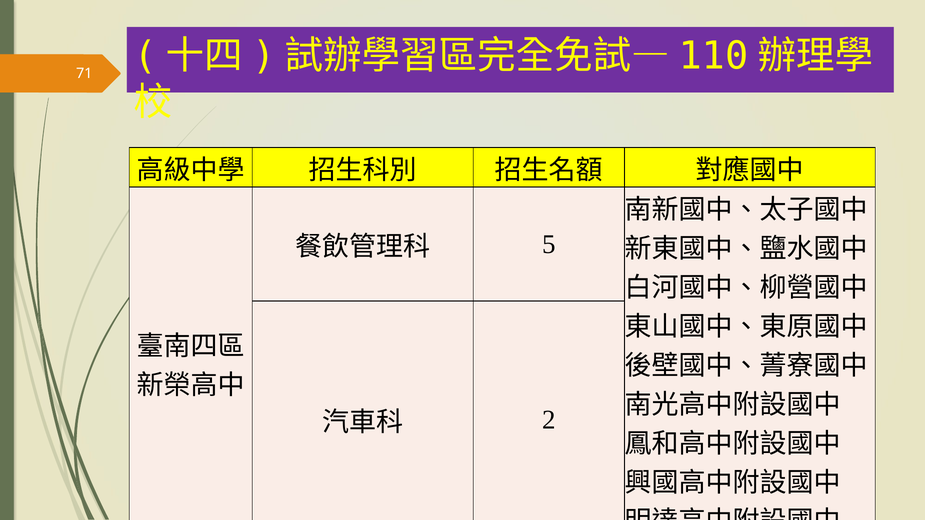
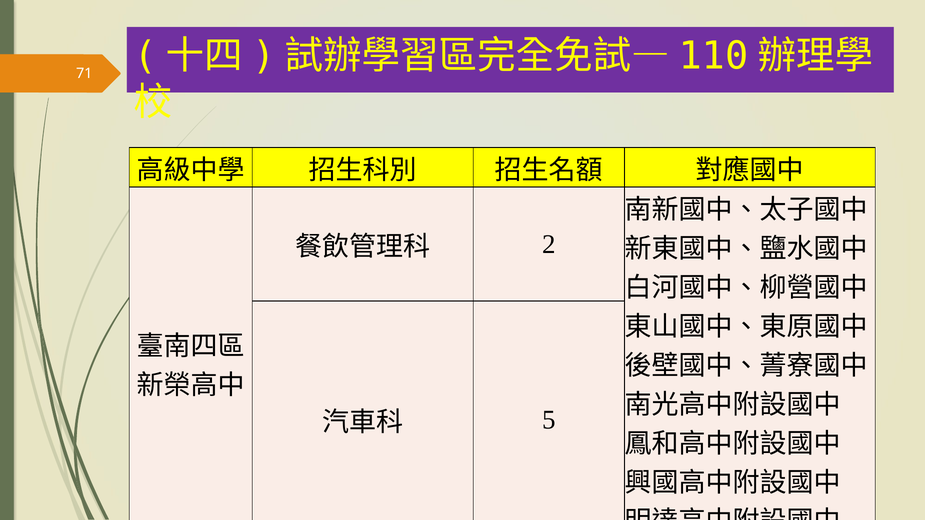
5: 5 -> 2 (549, 245)
2: 2 -> 5 (549, 420)
